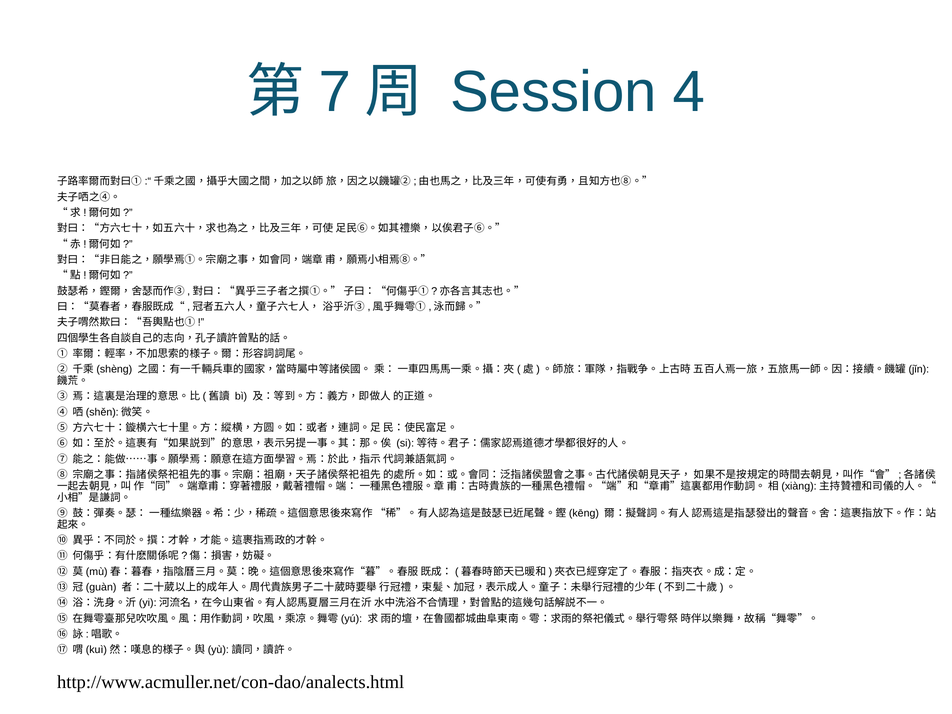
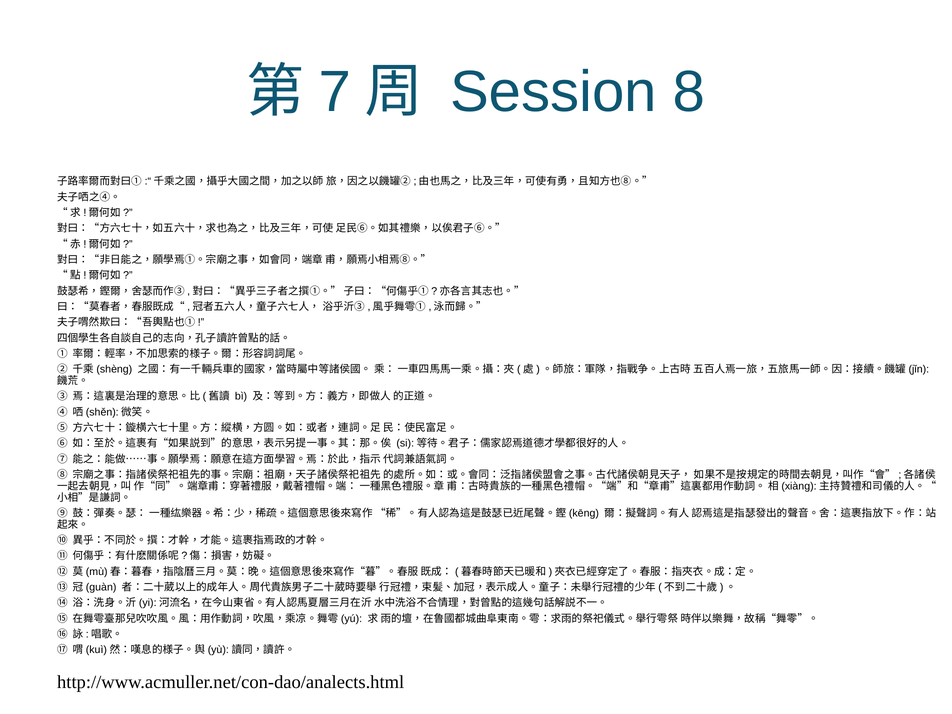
4: 4 -> 8 (689, 92)
